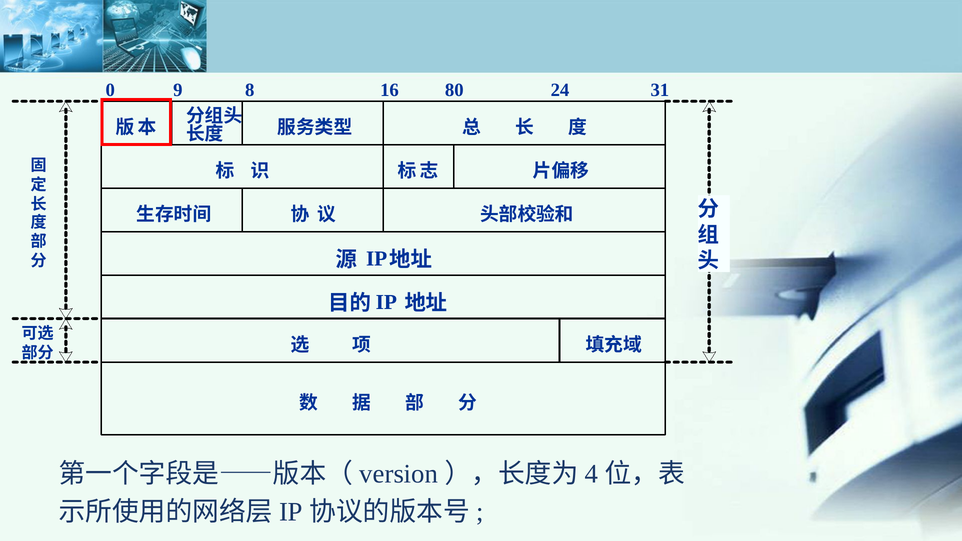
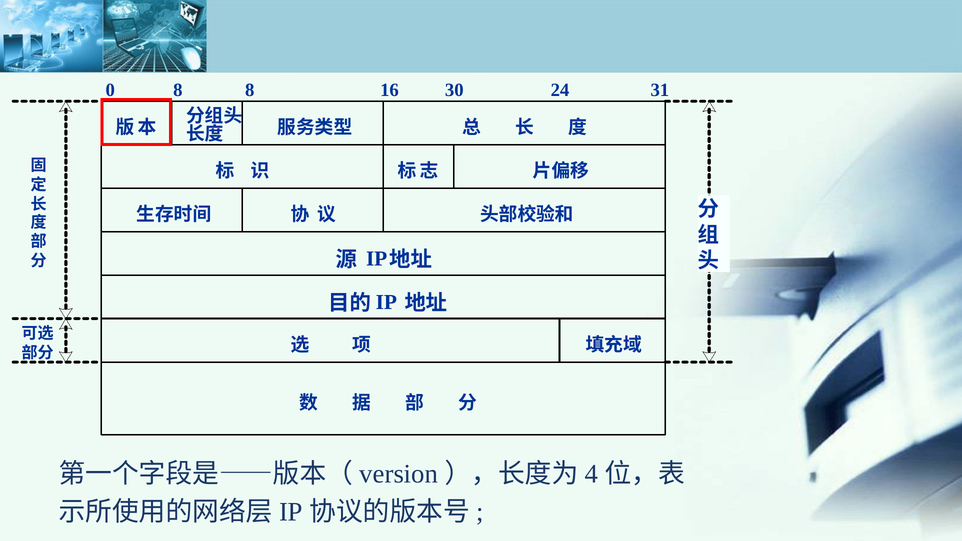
0 9: 9 -> 8 (178, 90)
80: 80 -> 30 (454, 90)
